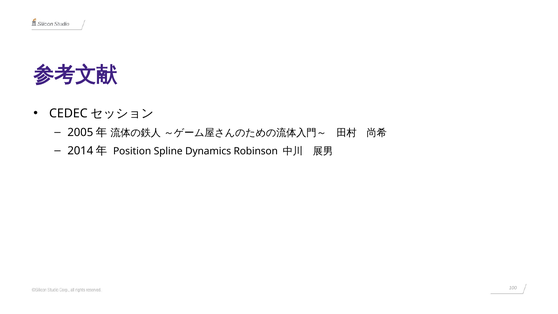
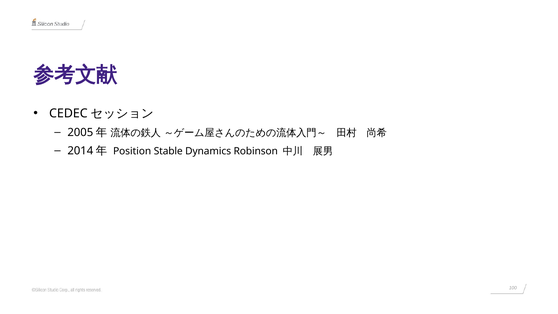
Spline: Spline -> Stable (168, 151)
